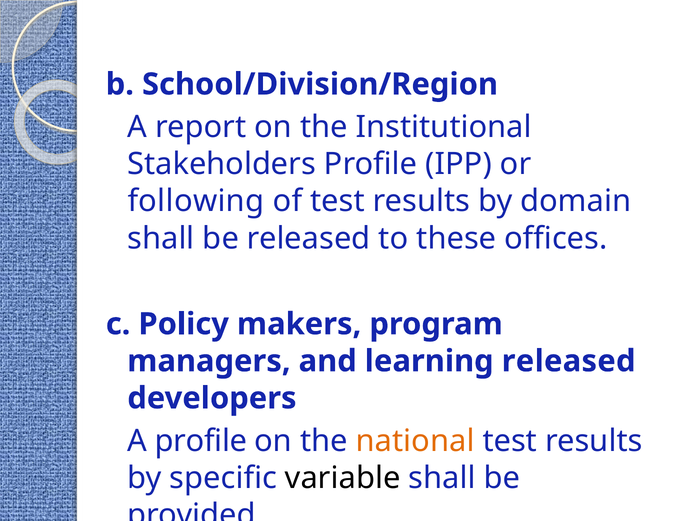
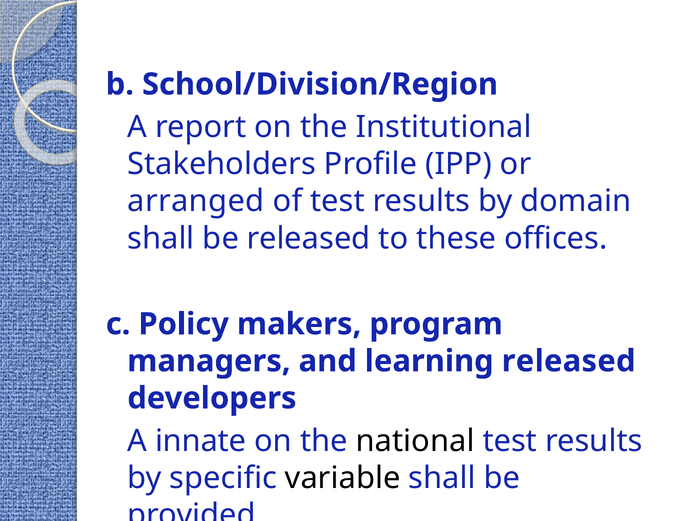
following: following -> arranged (196, 201)
A profile: profile -> innate (201, 441)
national colour: orange -> black (415, 441)
